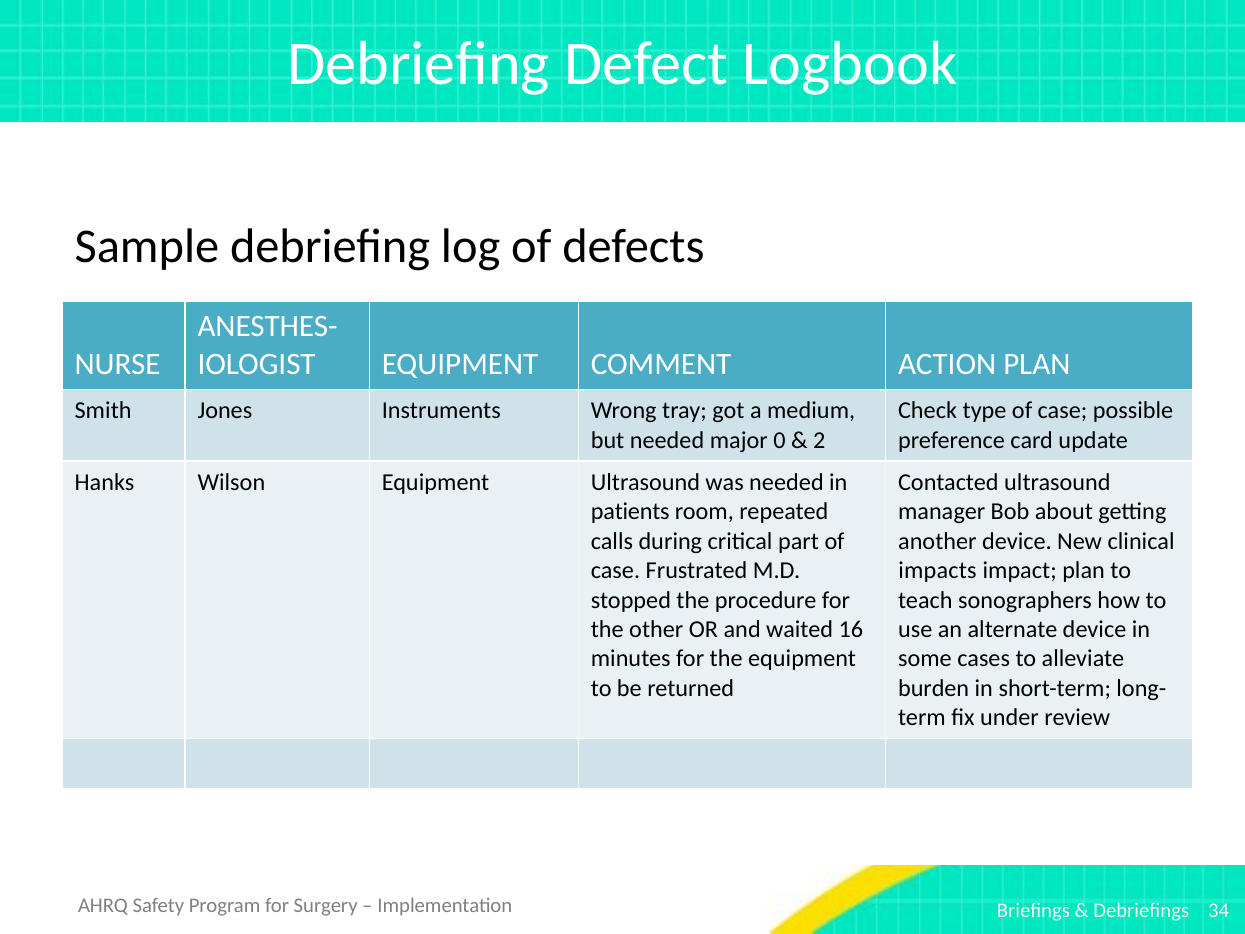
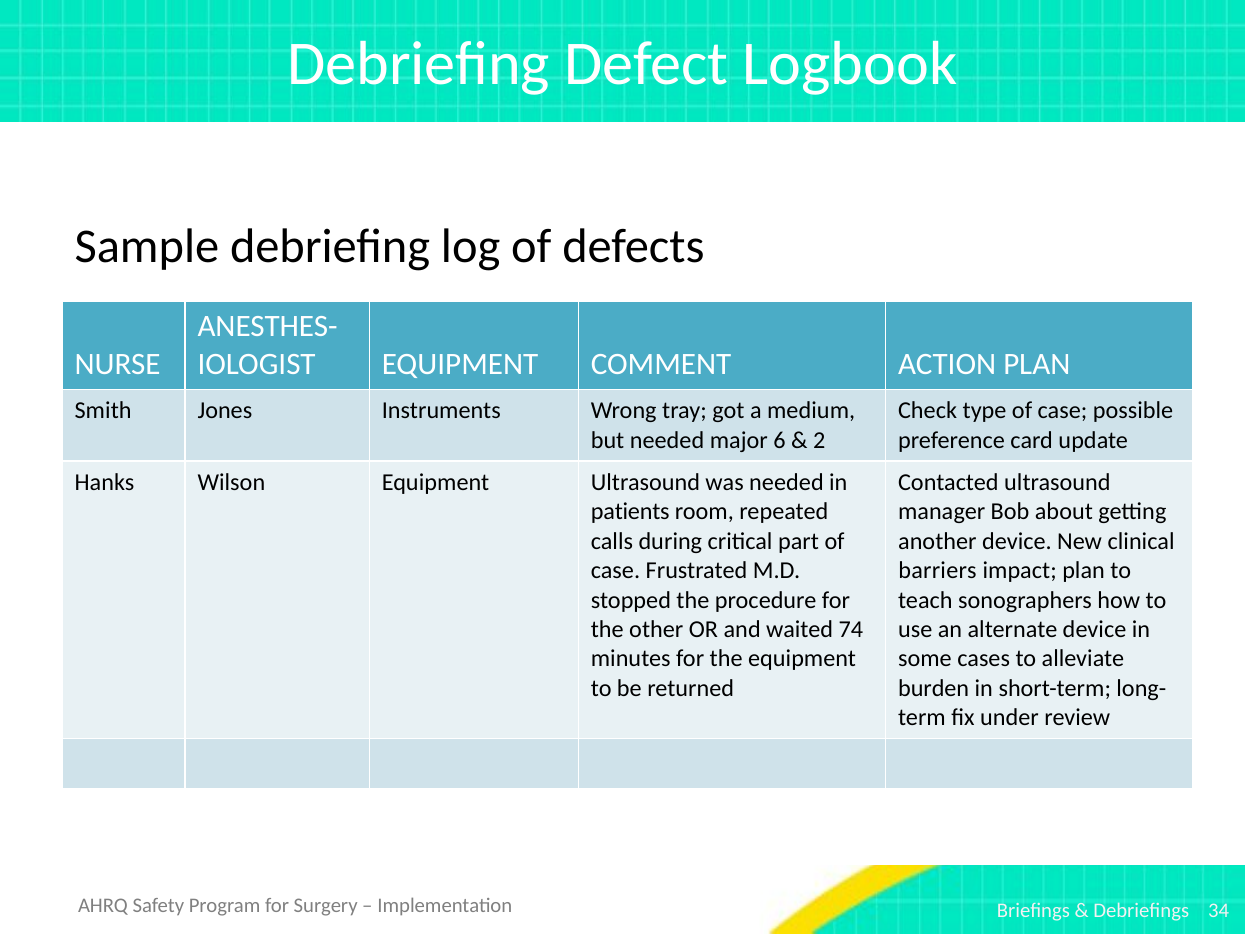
0: 0 -> 6 (779, 440)
impacts: impacts -> barriers (938, 570)
16: 16 -> 74 (851, 629)
